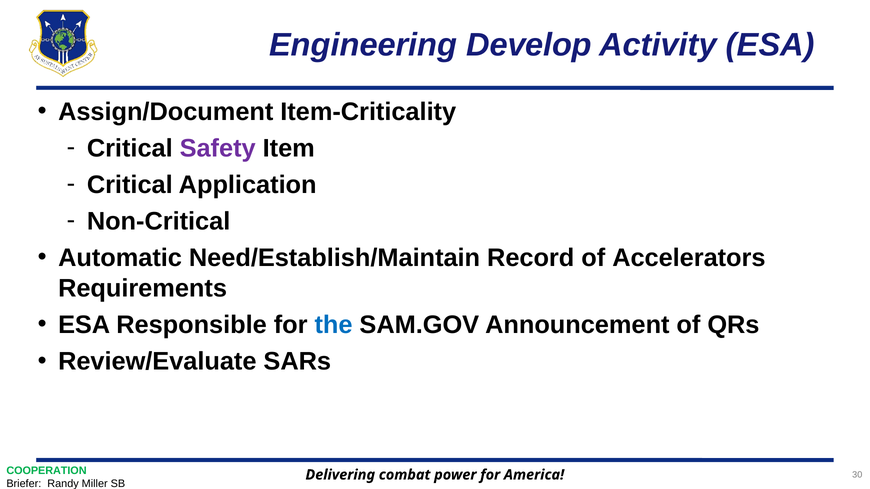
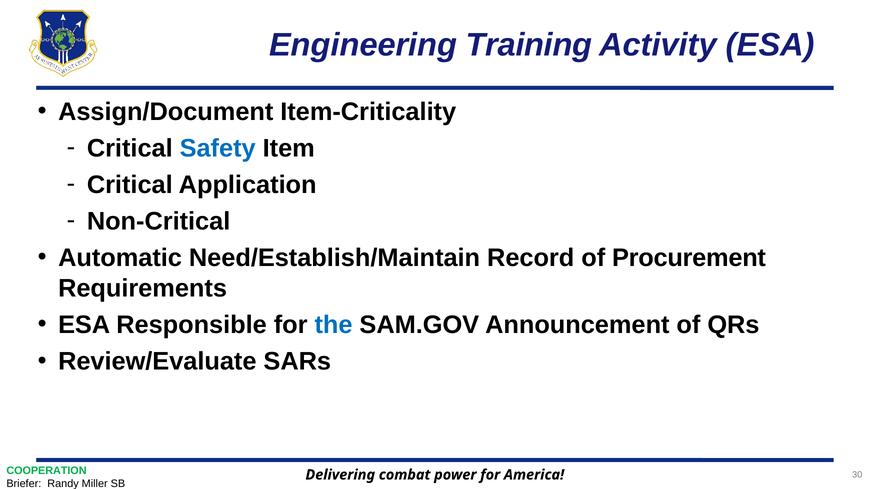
Develop: Develop -> Training (529, 45)
Safety colour: purple -> blue (218, 148)
Accelerators: Accelerators -> Procurement (689, 258)
